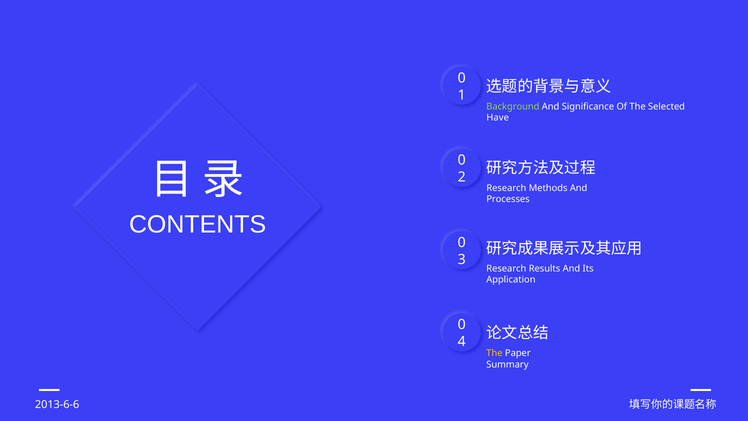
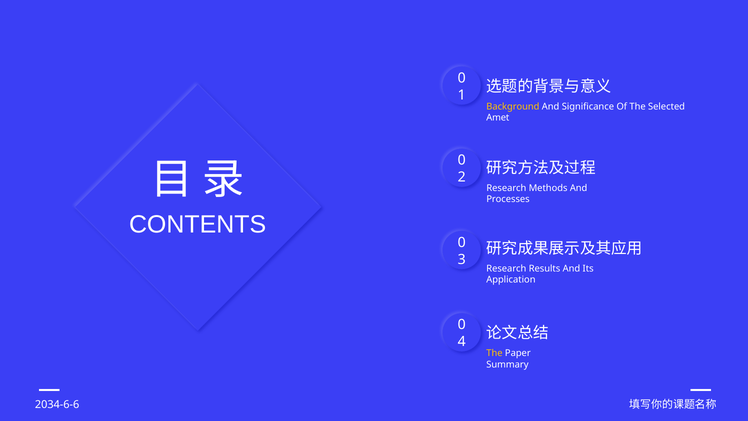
Background colour: light green -> yellow (513, 106)
Have: Have -> Amet (498, 118)
2013-6-6: 2013-6-6 -> 2034-6-6 (57, 404)
